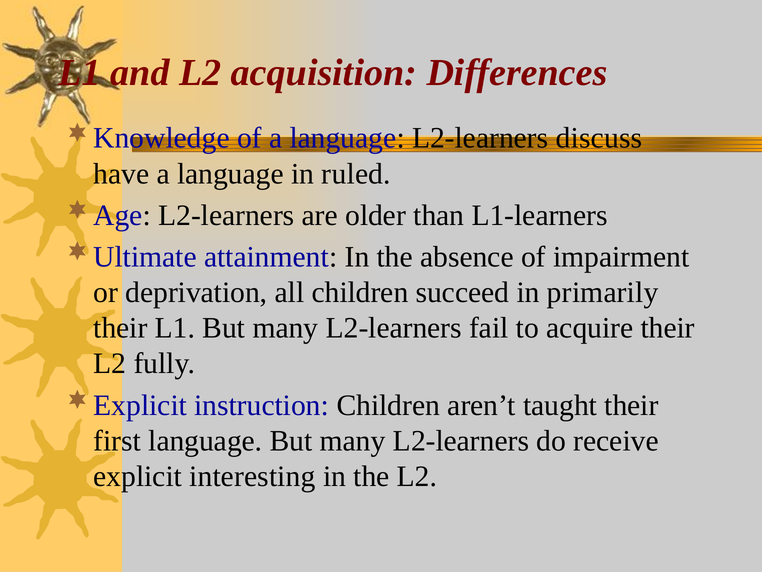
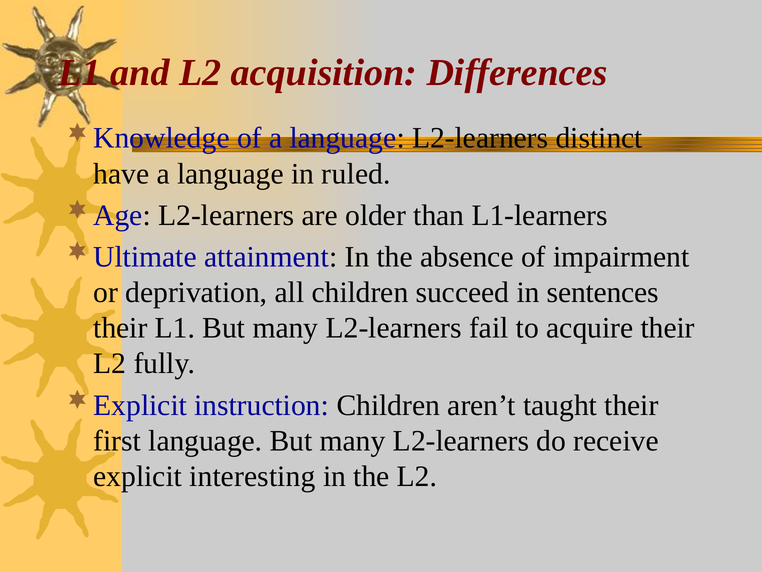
discuss: discuss -> distinct (599, 138)
primarily: primarily -> sentences (603, 292)
